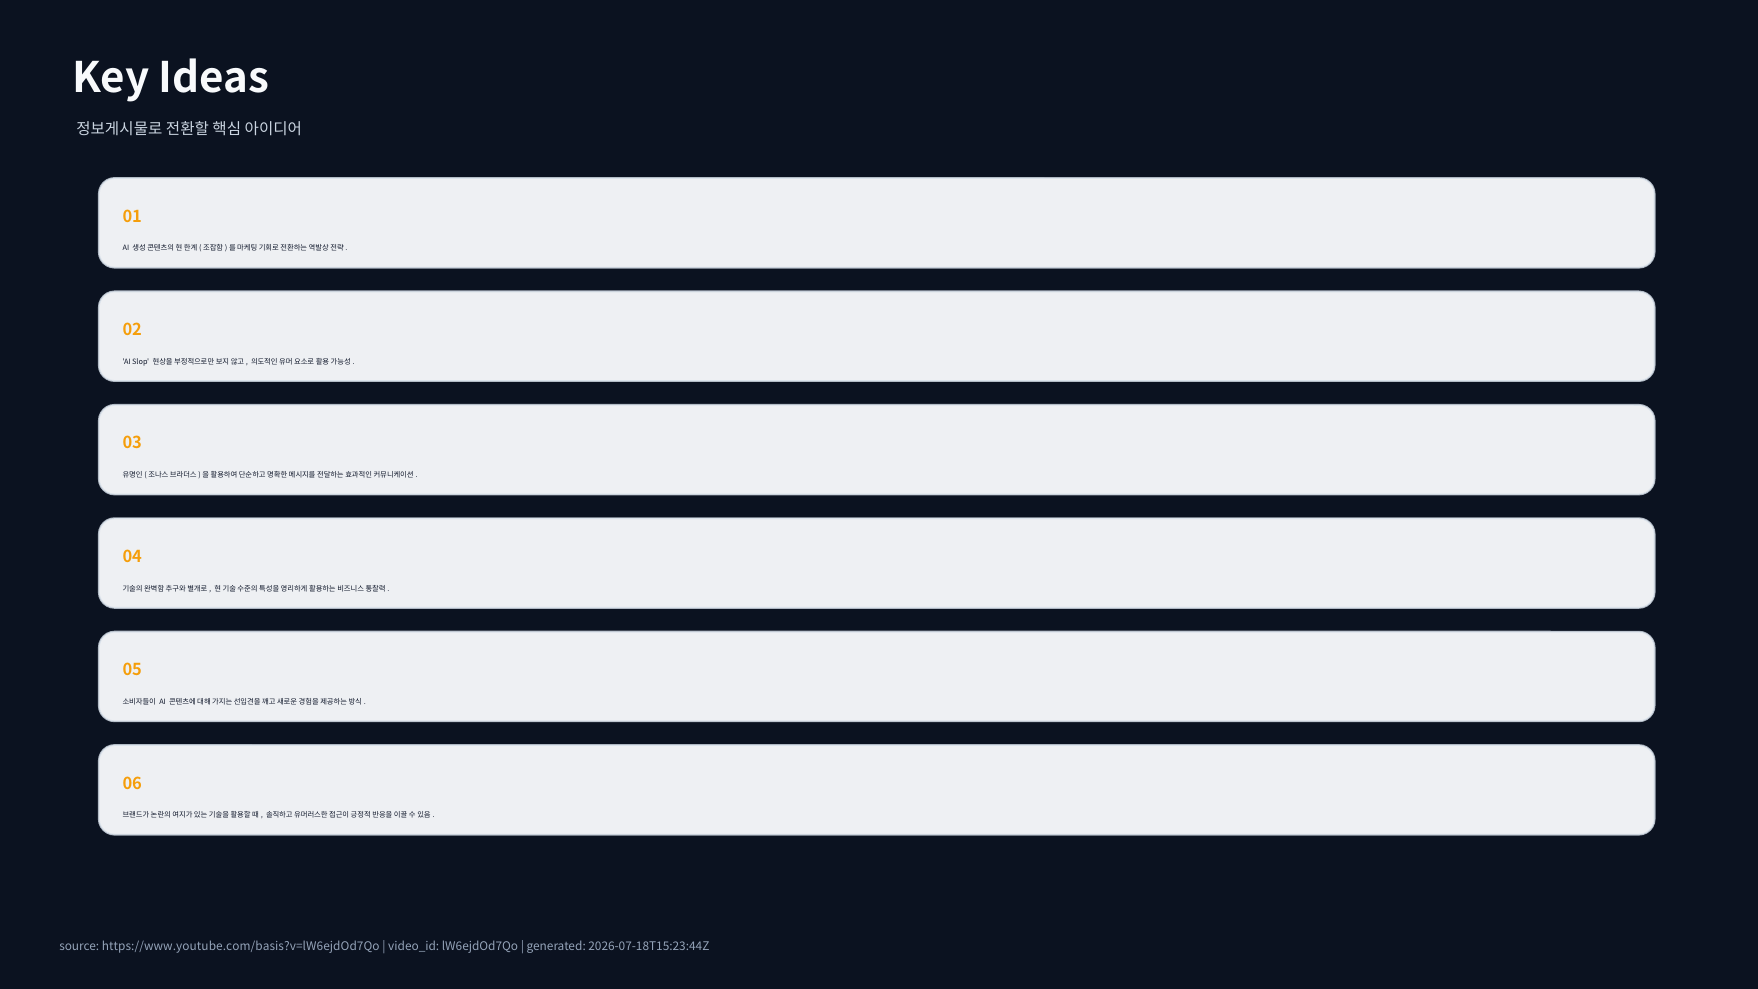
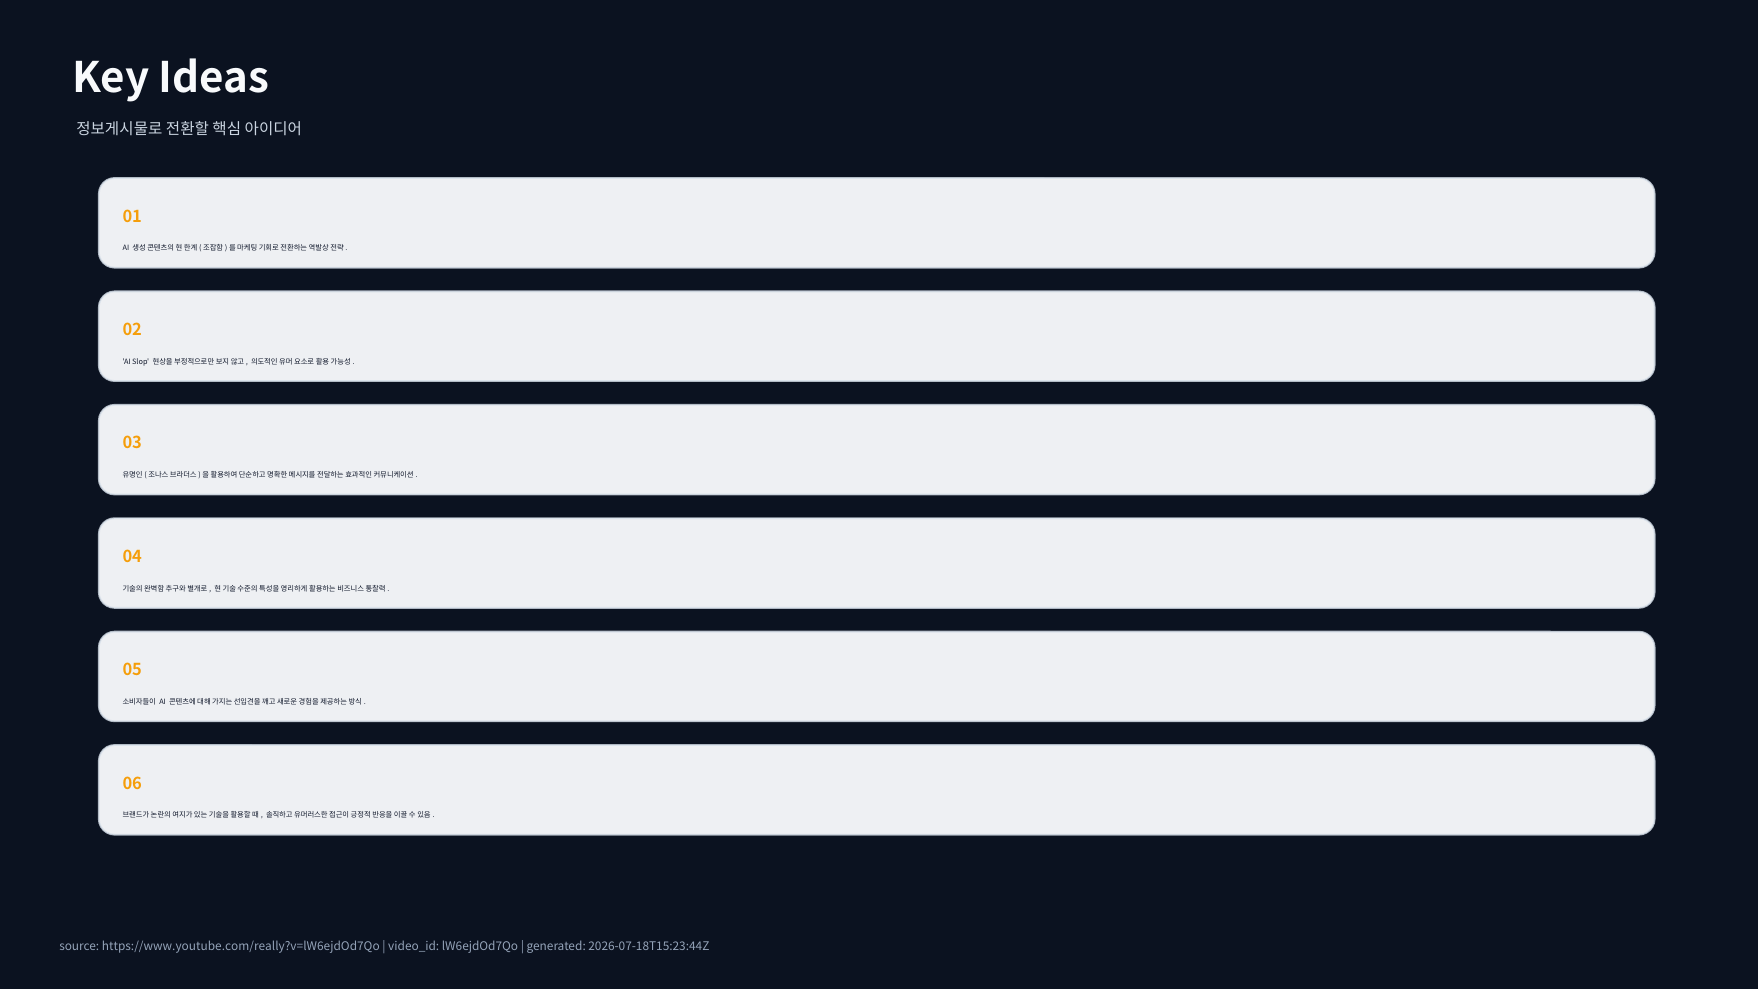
https://www.youtube.com/basis?v=lW6ejdOd7Qo: https://www.youtube.com/basis?v=lW6ejdOd7Qo -> https://www.youtube.com/really?v=lW6ejdOd7Qo (241, 947)
